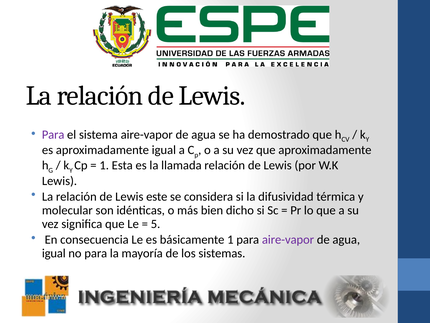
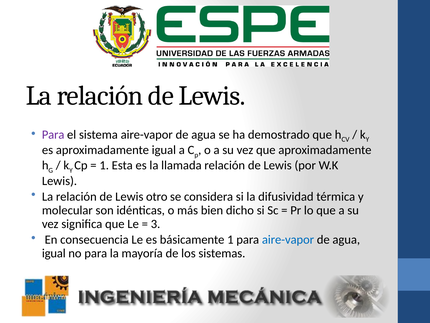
este: este -> otro (157, 196)
5: 5 -> 3 (156, 224)
aire-vapor colour: purple -> blue (288, 239)
